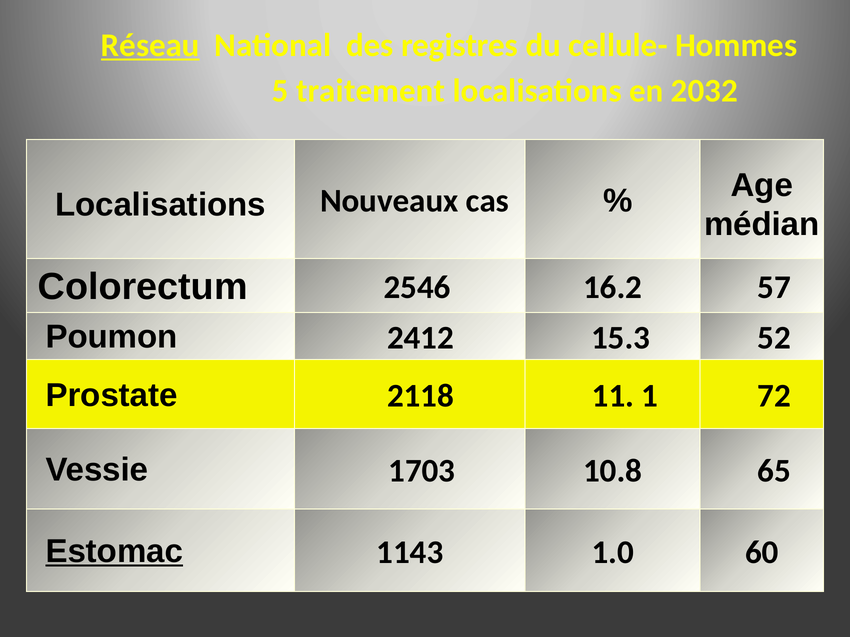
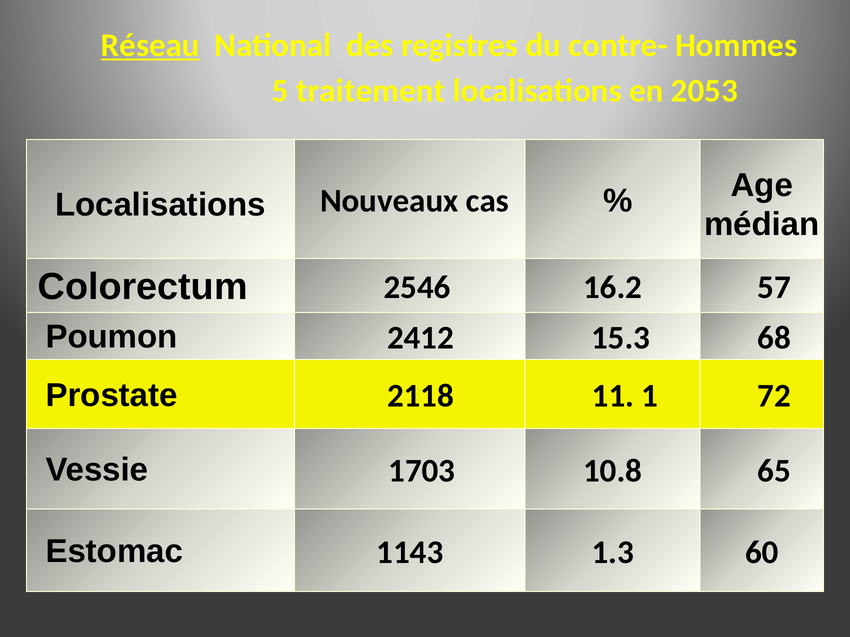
cellule-: cellule- -> contre- (618, 46)
2032: 2032 -> 2053 (704, 91)
52: 52 -> 68 (774, 338)
Estomac underline: present -> none (114, 552)
1.0: 1.0 -> 1.3 (613, 553)
